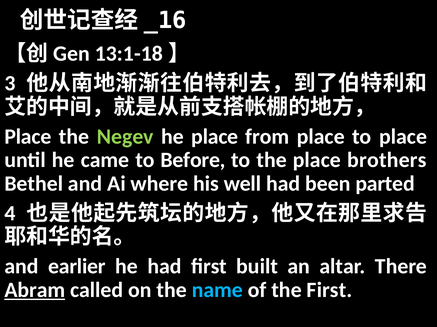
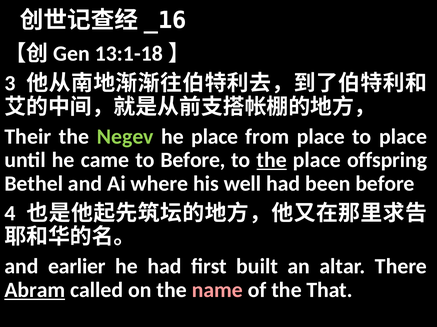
Place: Place -> Their (28, 137)
the underline: none -> present (272, 160)
brothers: brothers -> offspring (387, 160)
been parted: parted -> before (385, 184)
name colour: light blue -> pink (217, 291)
the First: First -> That (330, 291)
